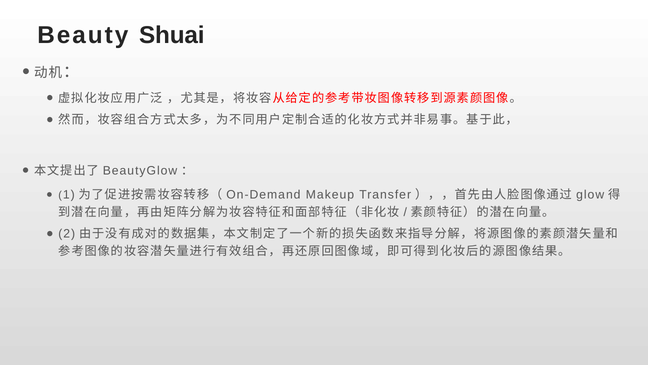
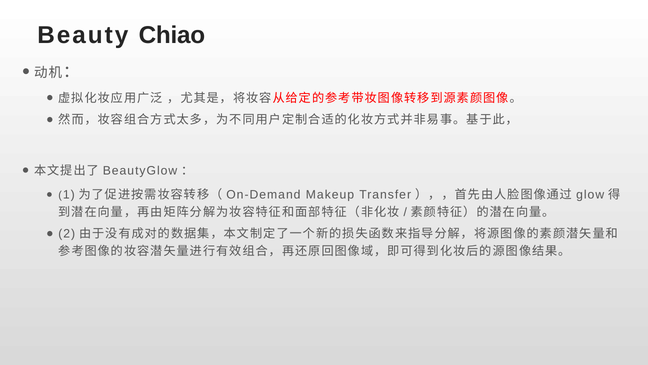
Shuai: Shuai -> Chiao (172, 35)
